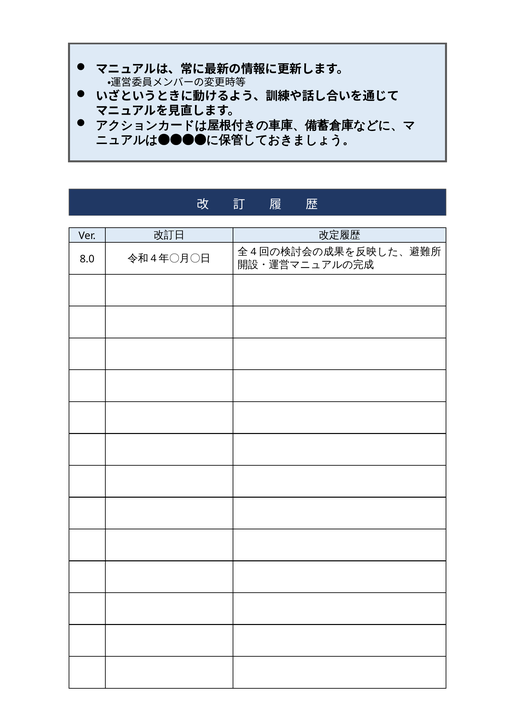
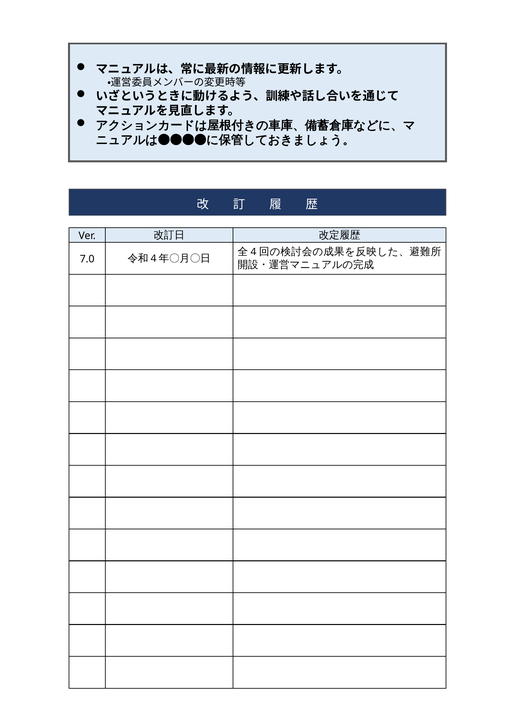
8.0: 8.0 -> 7.0 (87, 259)
